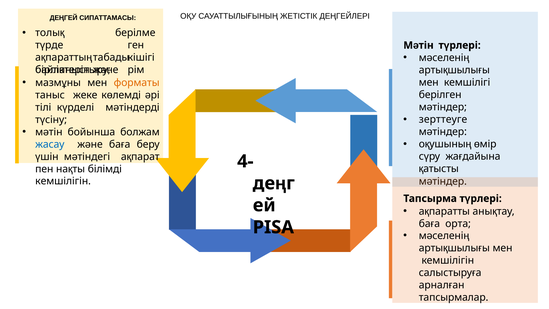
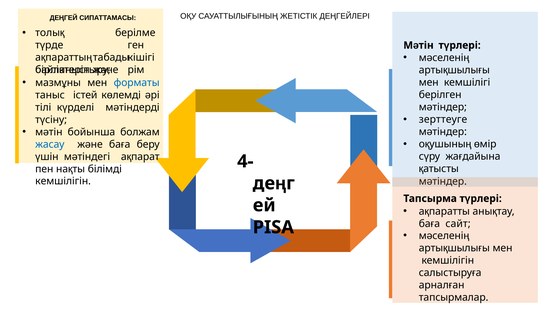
форматы colour: orange -> blue (137, 83)
жеке: жеке -> істей (85, 95)
орта: орта -> сайт (458, 224)
